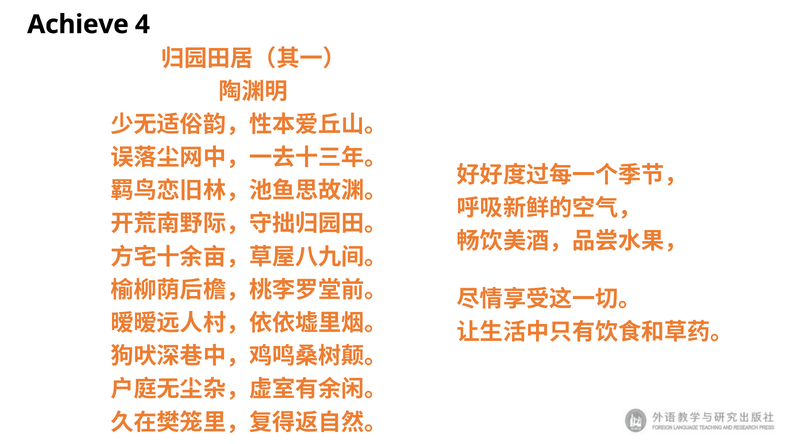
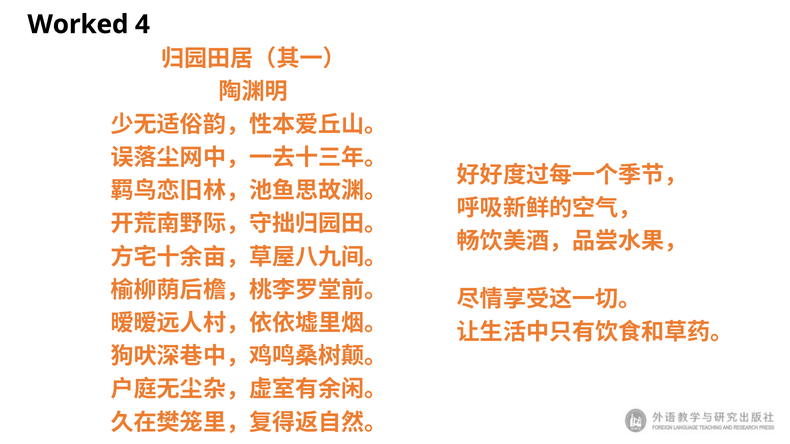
Achieve: Achieve -> Worked (78, 24)
